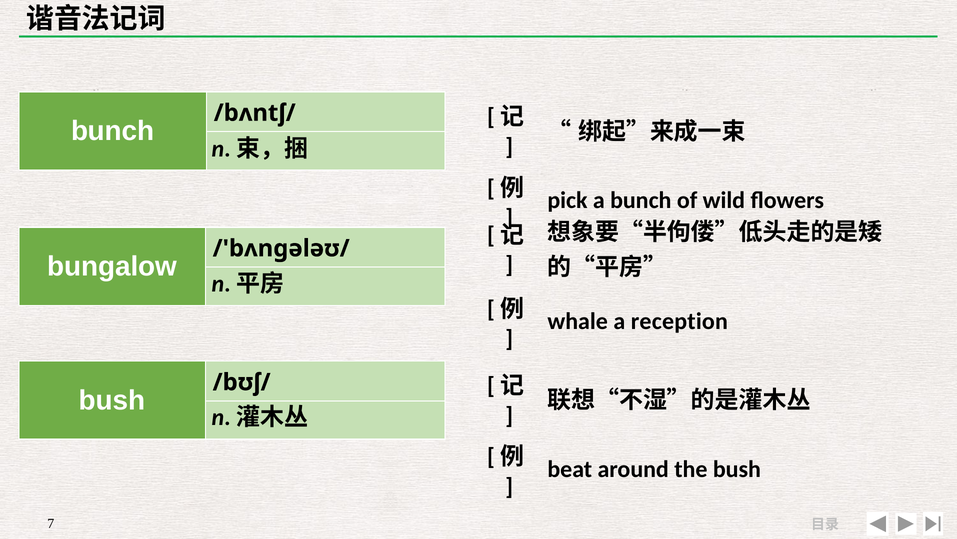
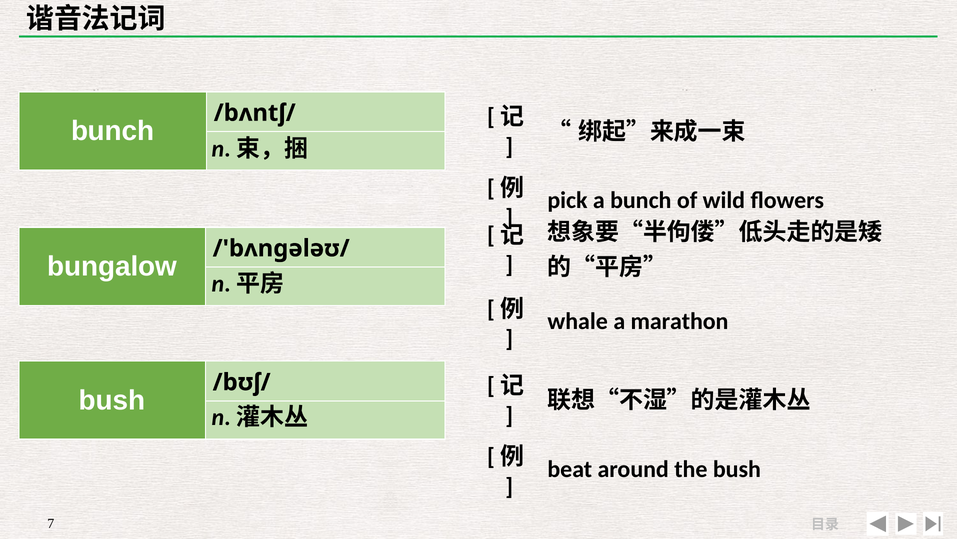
reception: reception -> marathon (679, 321)
